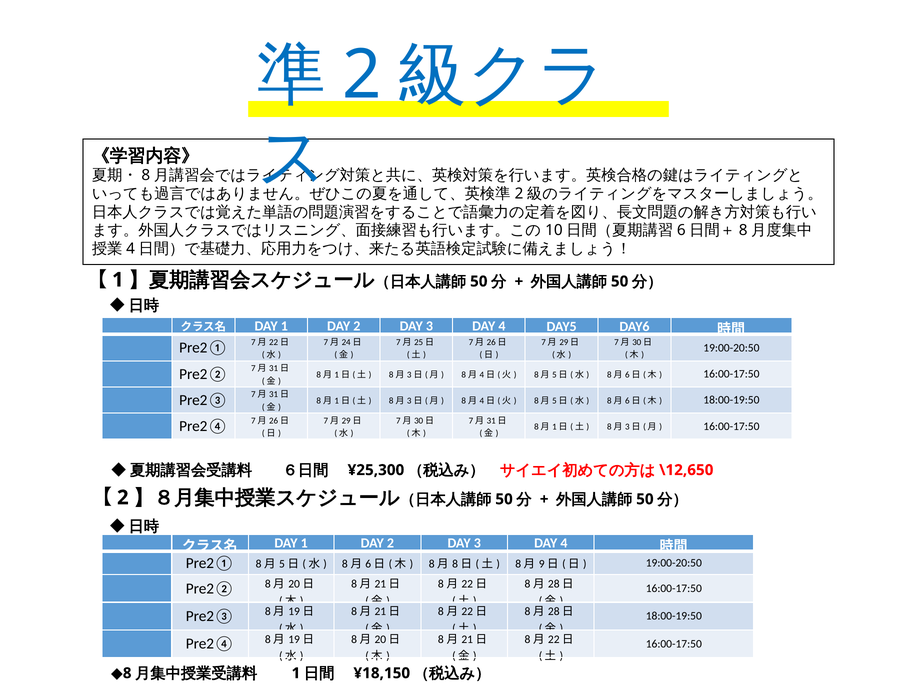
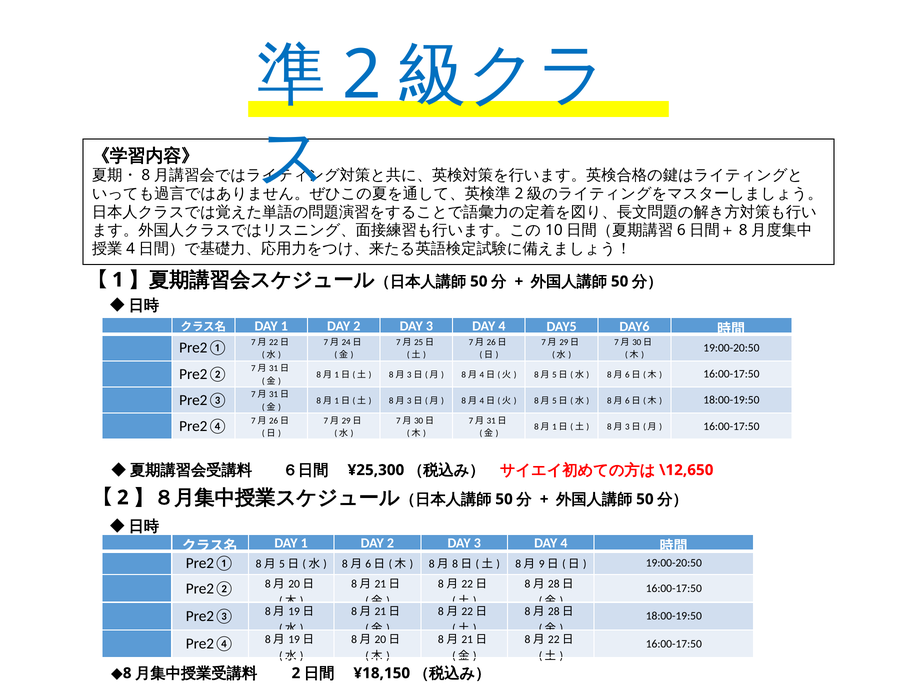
1: 1 -> 2 (296, 673)
